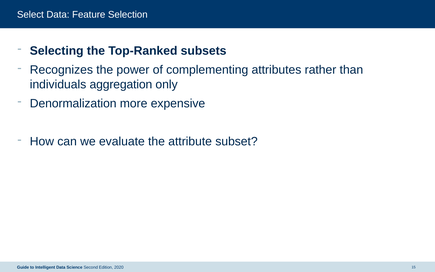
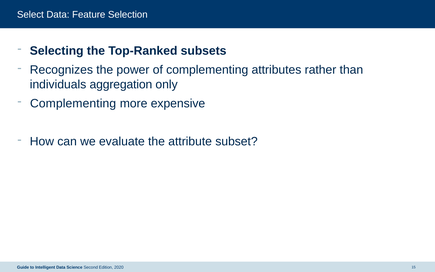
Denormalization: Denormalization -> Complementing (73, 104)
